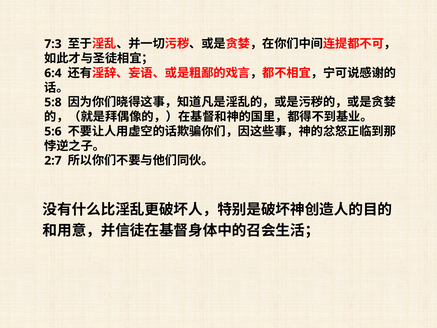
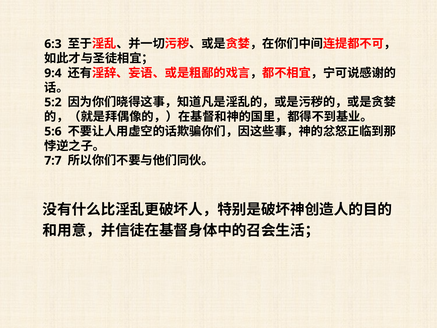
7:3: 7:3 -> 6:3 (53, 44)
6:4: 6:4 -> 9:4 (53, 73)
5:8: 5:8 -> 5:2 (53, 102)
2:7: 2:7 -> 7:7 (53, 161)
